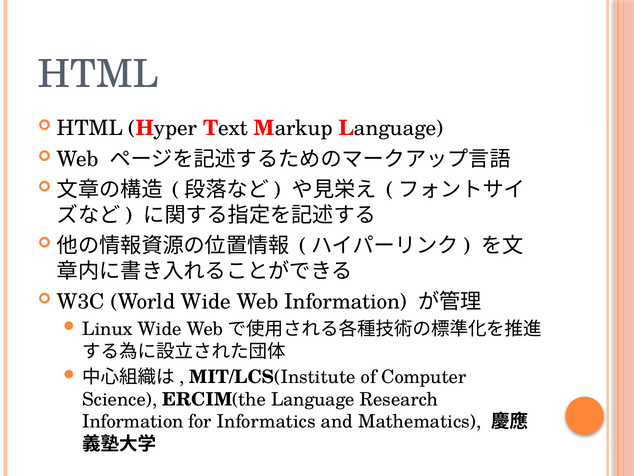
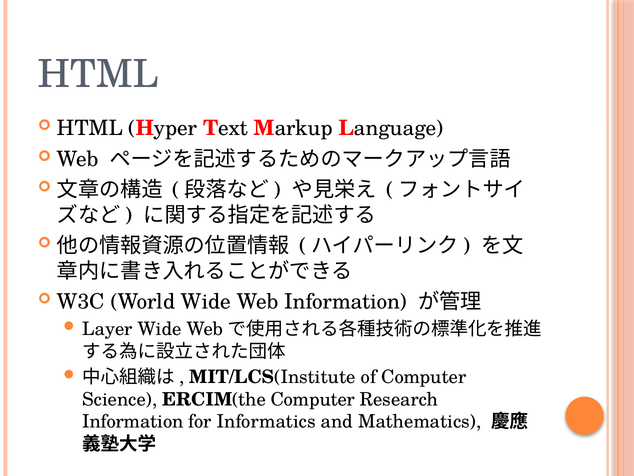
Linux: Linux -> Layer (107, 329)
ERCIM(the Language: Language -> Computer (313, 399)
